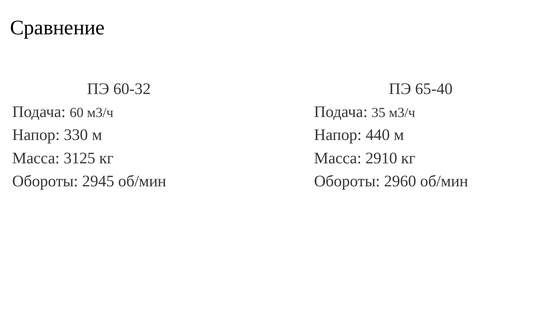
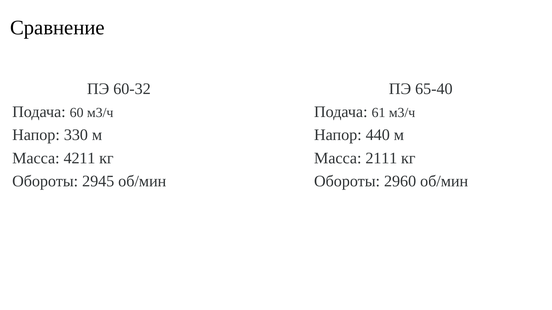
35: 35 -> 61 (379, 113)
3125: 3125 -> 4211 (79, 158)
2910: 2910 -> 2111 (381, 158)
